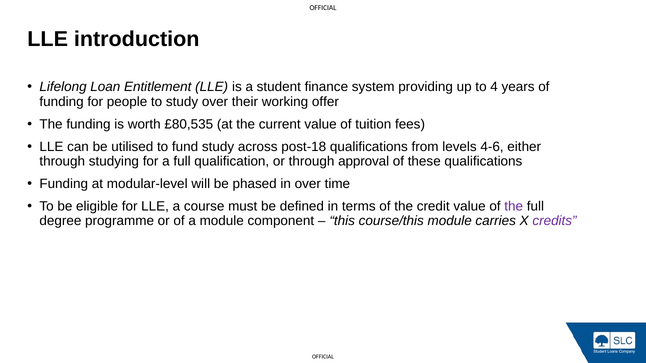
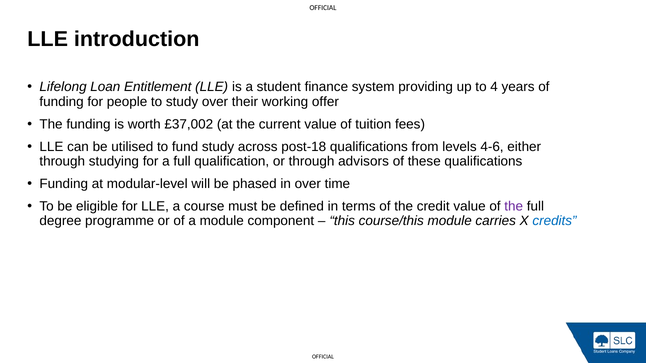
£80,535: £80,535 -> £37,002 (189, 124)
approval: approval -> advisors (364, 161)
credits colour: purple -> blue (554, 221)
